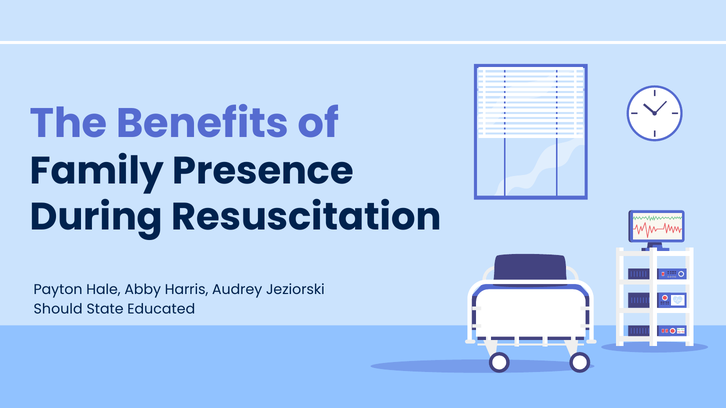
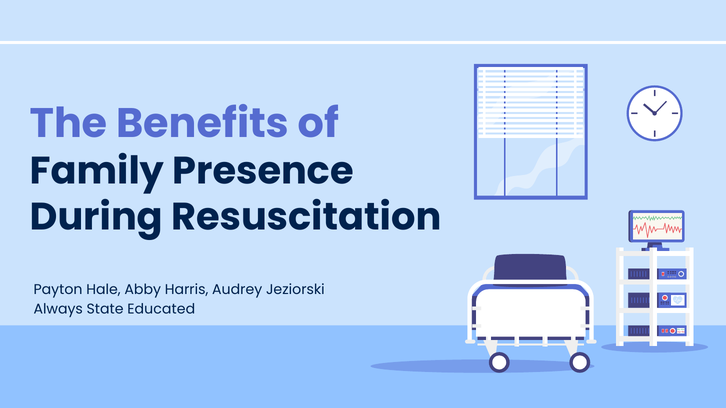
Should: Should -> Always (58, 309)
